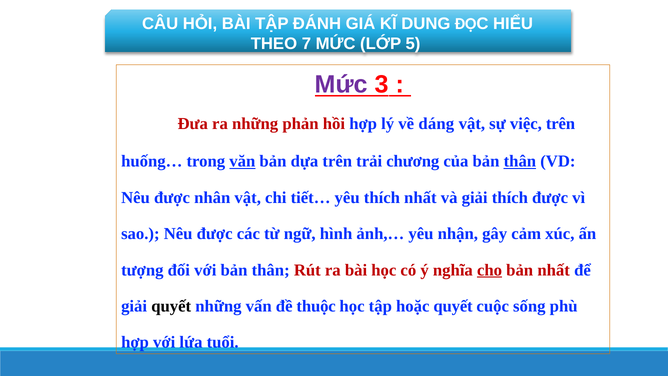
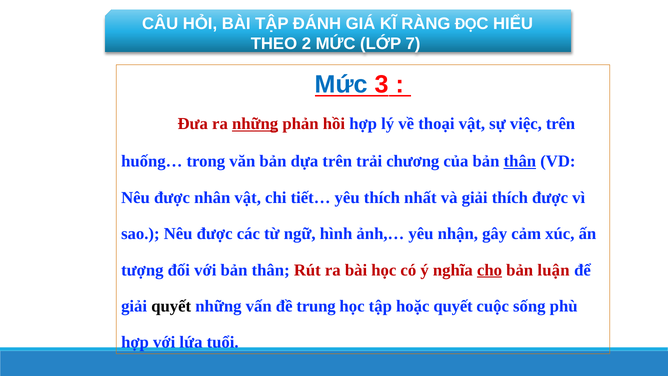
DUNG: DUNG -> RÀNG (426, 24)
7: 7 -> 2 (306, 44)
5: 5 -> 7 (413, 44)
Mức colour: purple -> blue (341, 85)
những underline: none -> present (255, 123)
dáng: dáng -> thoại (436, 123)
văn underline: present -> none (242, 161)
bản nhất: nhất -> luận (554, 270)
thuộc: thuộc -> trung (316, 306)
